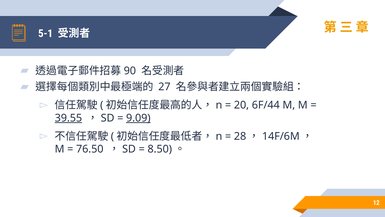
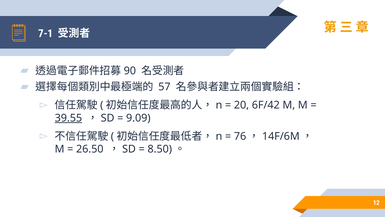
5-1: 5-1 -> 7-1 (45, 33)
27: 27 -> 57 (164, 87)
6F/44: 6F/44 -> 6F/42 (266, 105)
9.09 underline: present -> none (138, 118)
28: 28 -> 76 (240, 136)
76.50: 76.50 -> 26.50 (90, 149)
